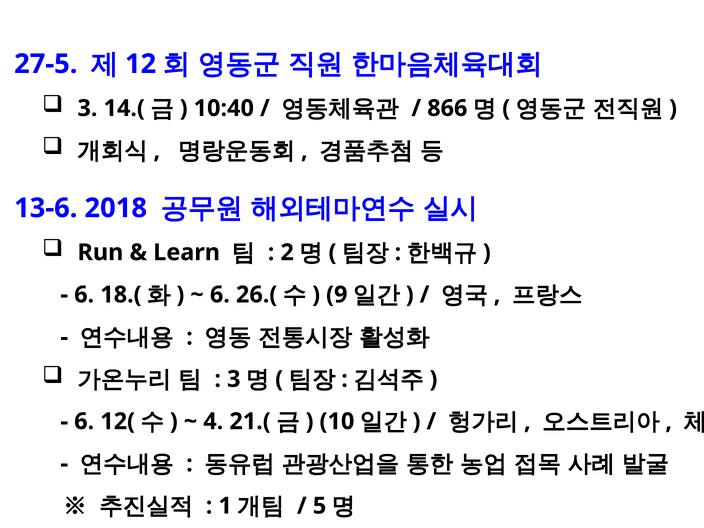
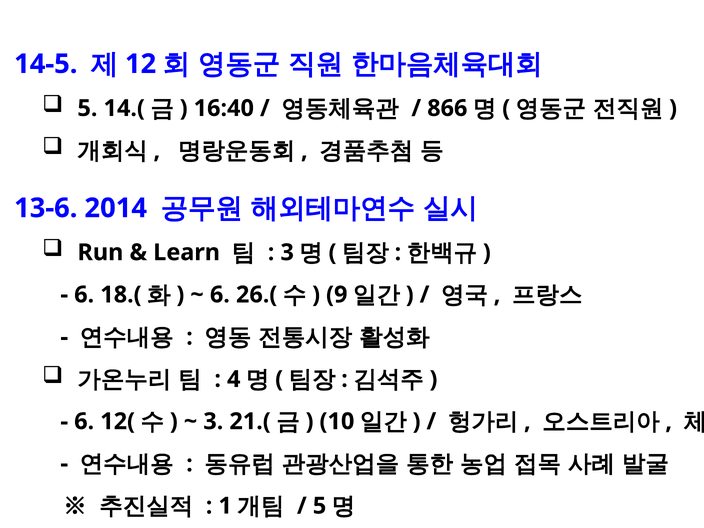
27-5: 27-5 -> 14-5 (46, 64)
3: 3 -> 5 (87, 108)
10:40: 10:40 -> 16:40 (224, 108)
2018: 2018 -> 2014 (116, 208)
2: 2 -> 3 (287, 252)
3: 3 -> 4 (234, 379)
4: 4 -> 3 (213, 421)
